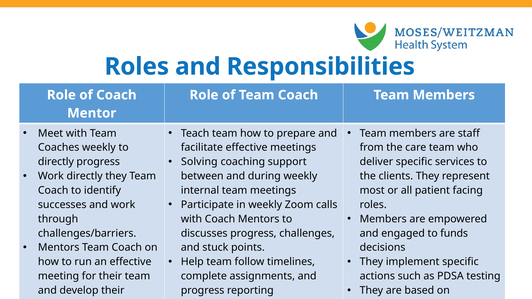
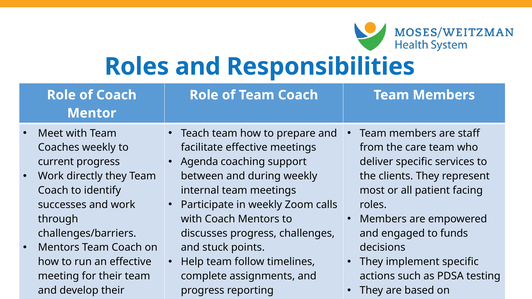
Solving: Solving -> Agenda (199, 162)
directly: directly -> current (56, 162)
